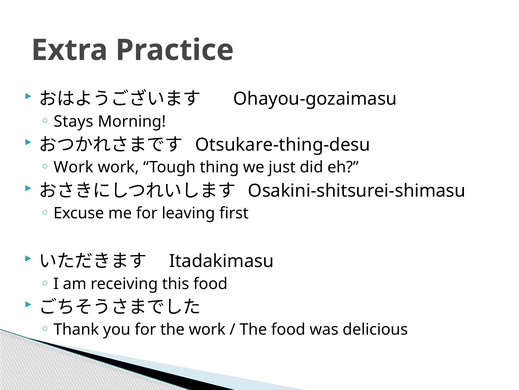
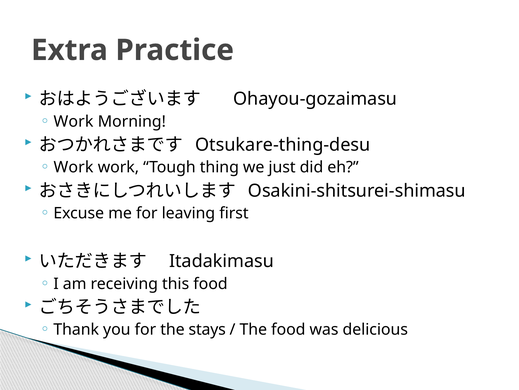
Stays: Stays -> Work (73, 121)
the work: work -> stays (207, 329)
